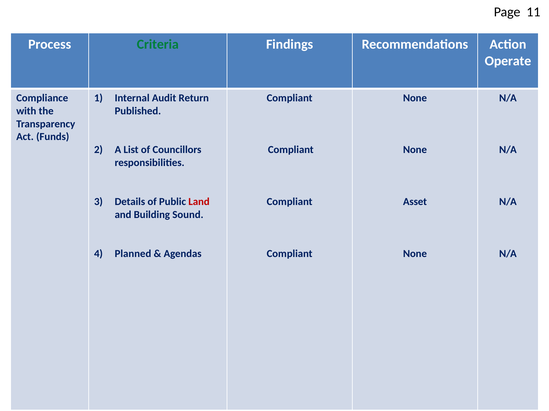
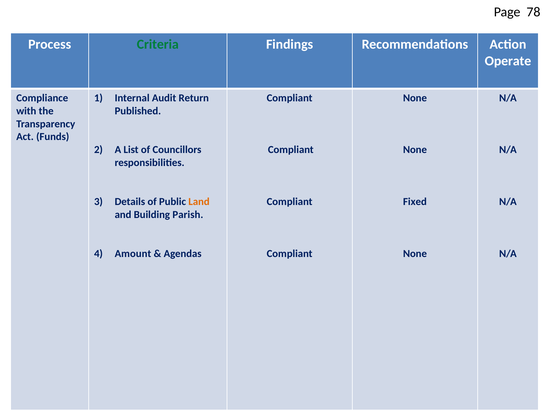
11: 11 -> 78 (533, 12)
Land colour: red -> orange (199, 202)
Asset: Asset -> Fixed (415, 202)
Sound: Sound -> Parish (188, 215)
Planned: Planned -> Amount (133, 254)
